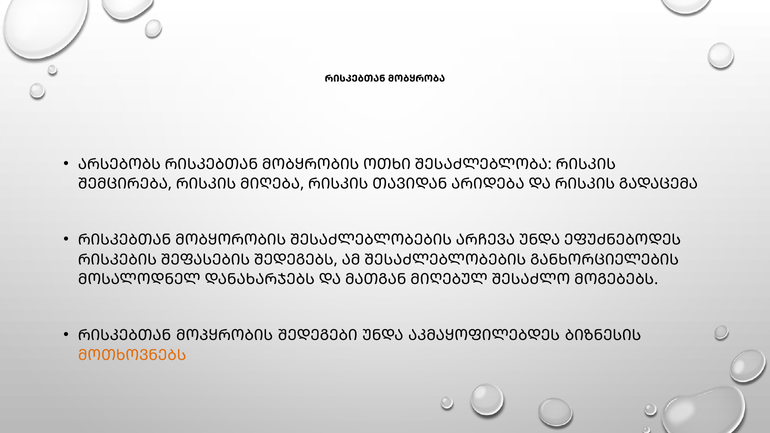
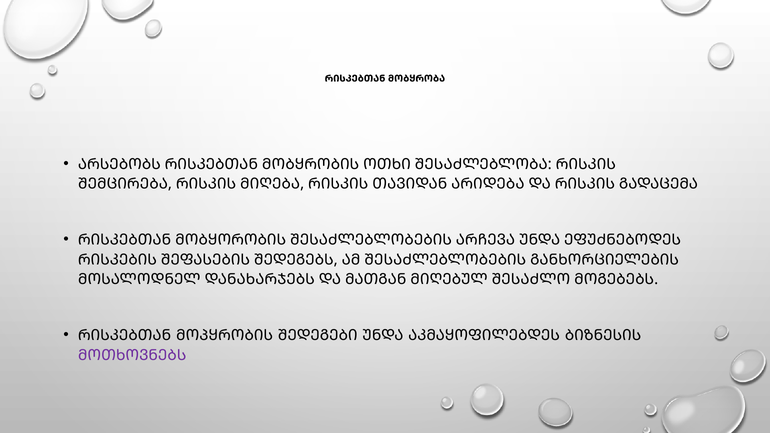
ᲛᲝᲗᲮᲝᲕᲜᲔᲑᲡ colour: orange -> purple (132, 355)
